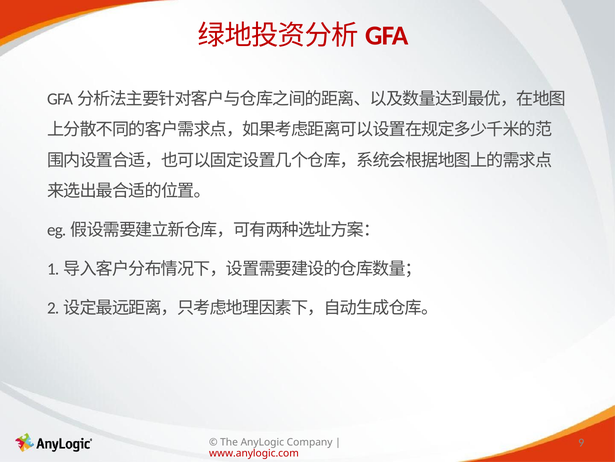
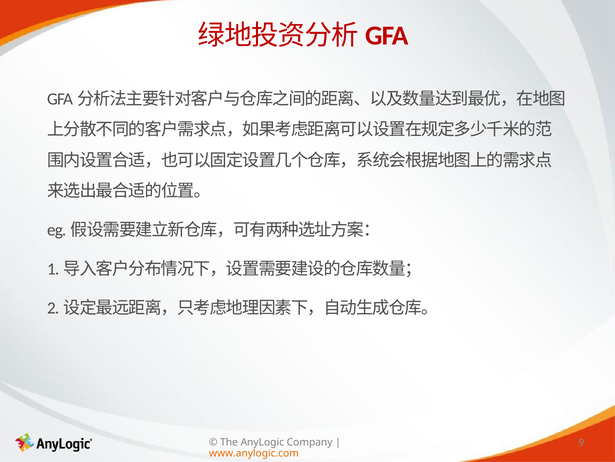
www.anylogic.com colour: red -> orange (254, 452)
